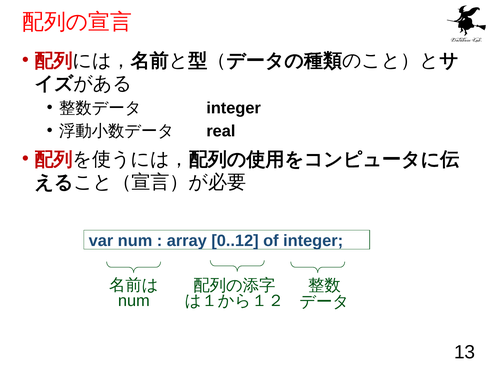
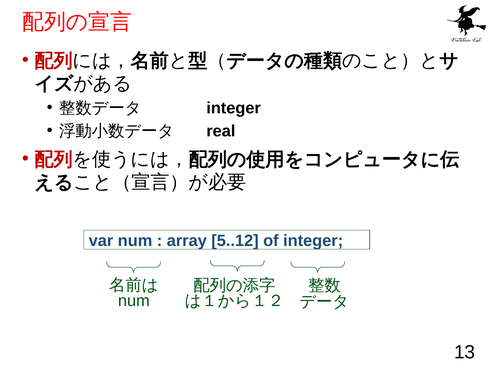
0..12: 0..12 -> 5..12 (235, 241)
